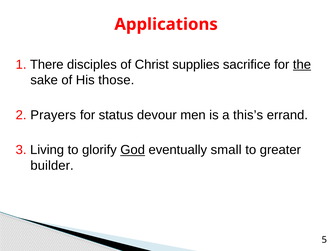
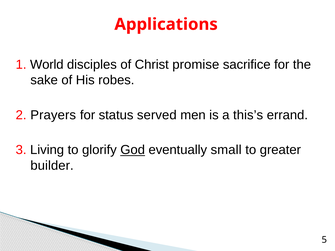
There: There -> World (47, 65)
supplies: supplies -> promise (196, 65)
the underline: present -> none (302, 65)
those: those -> robes (116, 80)
devour: devour -> served (157, 115)
